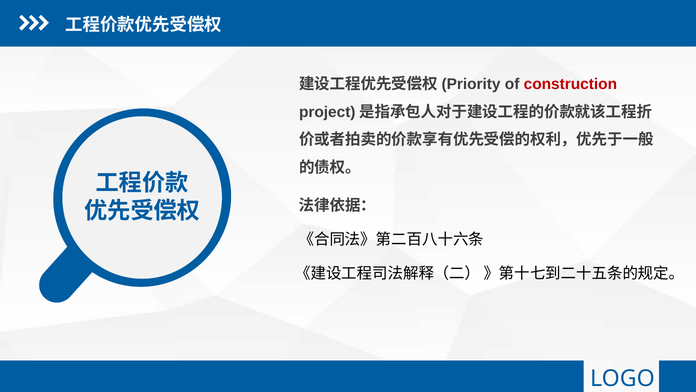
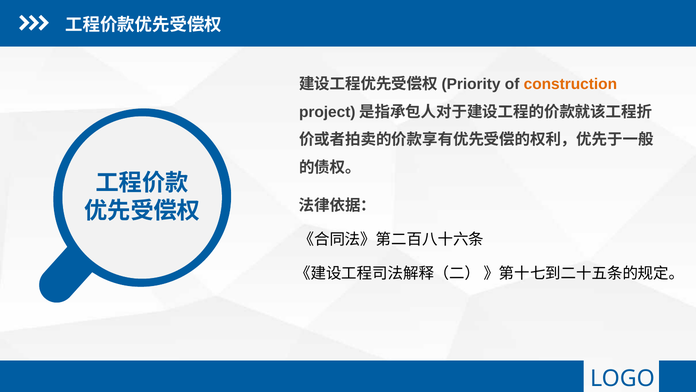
construction colour: red -> orange (570, 84)
